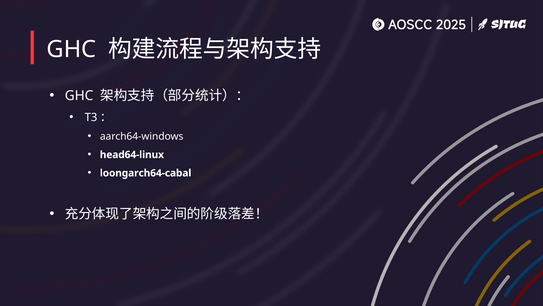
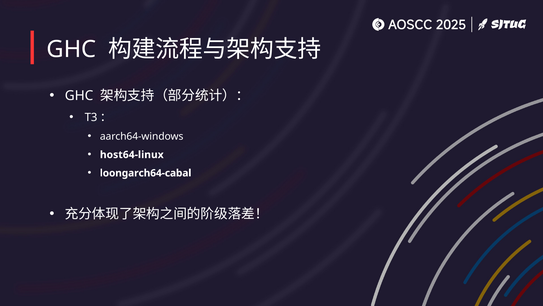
head64-linux: head64-linux -> host64-linux (132, 154)
